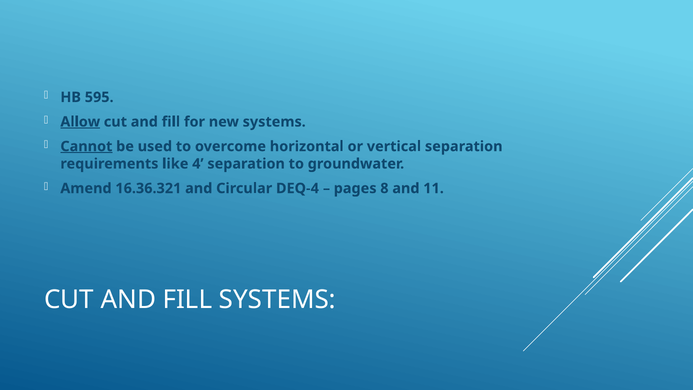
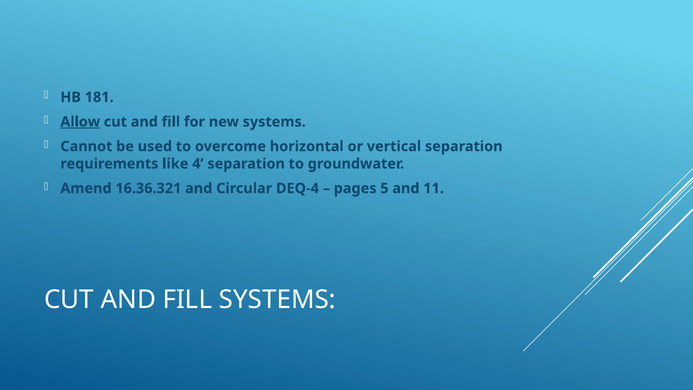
595: 595 -> 181 (99, 97)
Cannot underline: present -> none (86, 146)
8: 8 -> 5 (384, 188)
